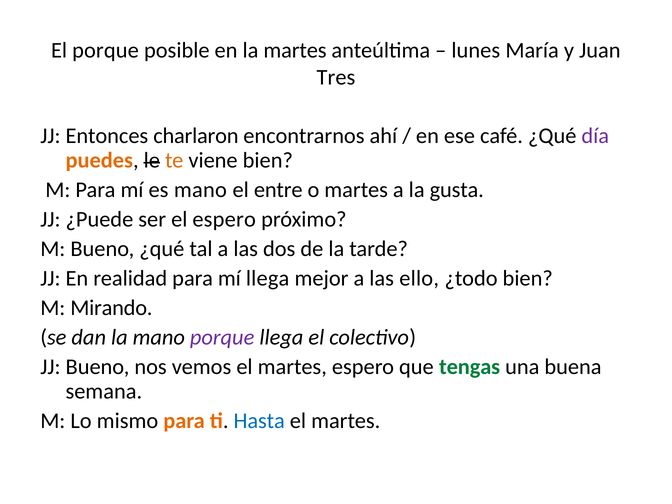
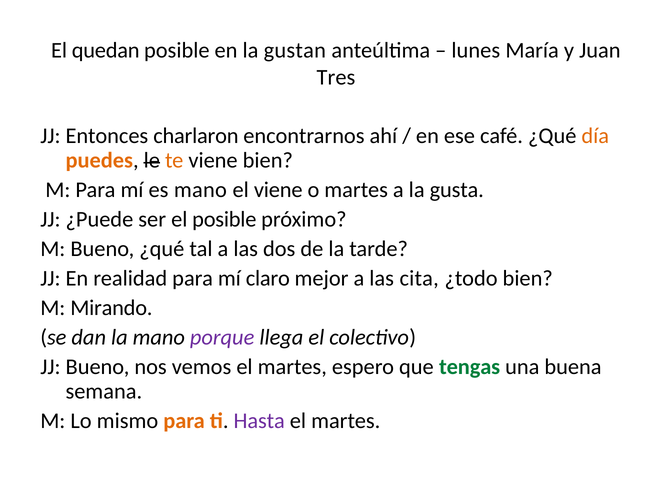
El porque: porque -> quedan (106, 50)
la martes: martes -> gustan (295, 50)
día colour: purple -> orange (595, 136)
el entre: entre -> viene (278, 190)
el espero: espero -> posible (224, 219)
mí llega: llega -> claro (268, 278)
ello: ello -> cita (419, 278)
Hasta colour: blue -> purple (259, 421)
